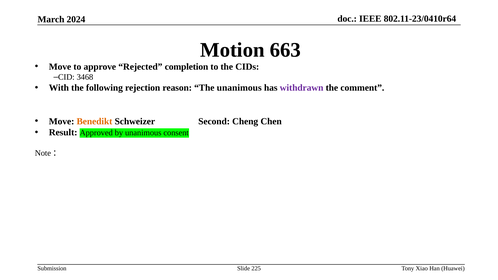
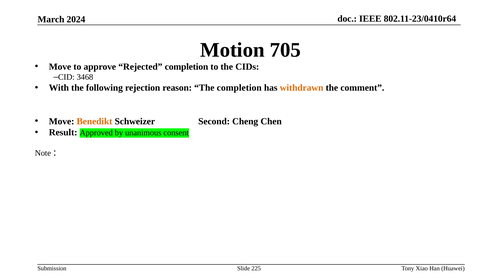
663: 663 -> 705 (285, 50)
The unanimous: unanimous -> completion (239, 88)
withdrawn colour: purple -> orange (302, 88)
